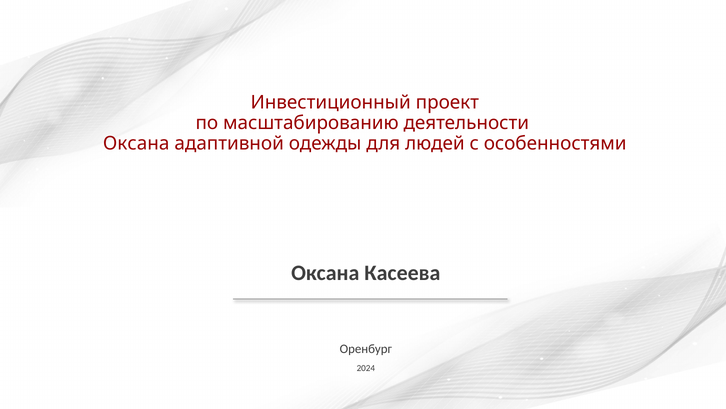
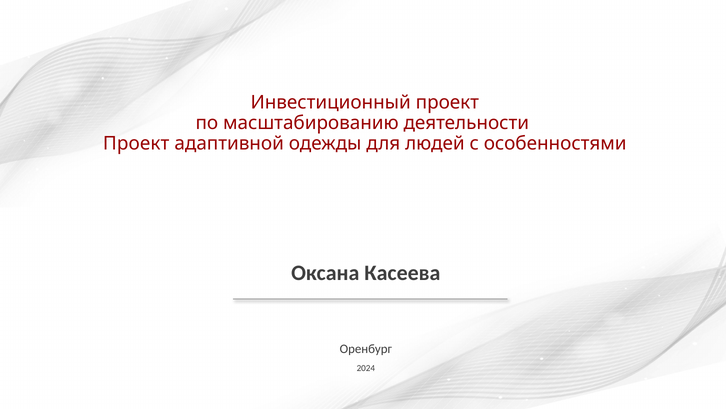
Оксана: Оксана -> Проект (136, 143)
